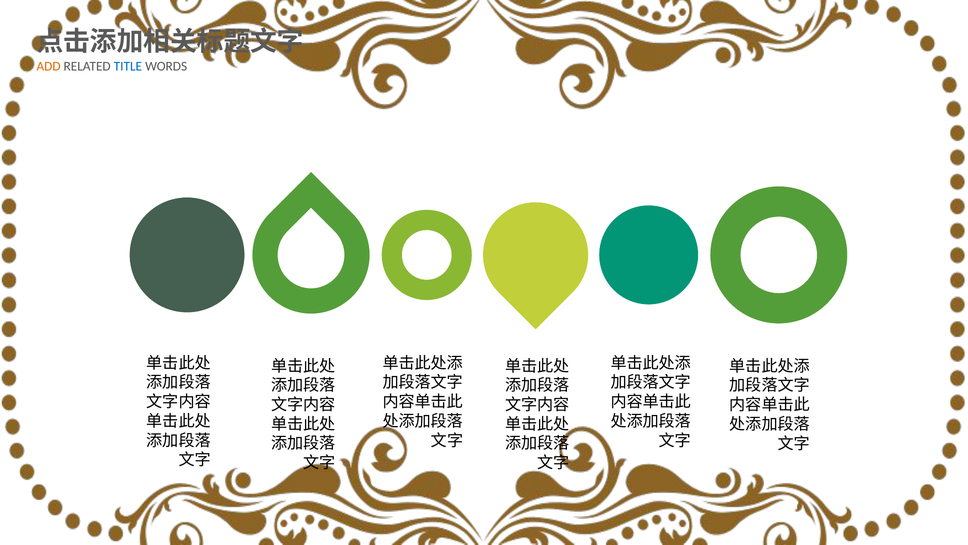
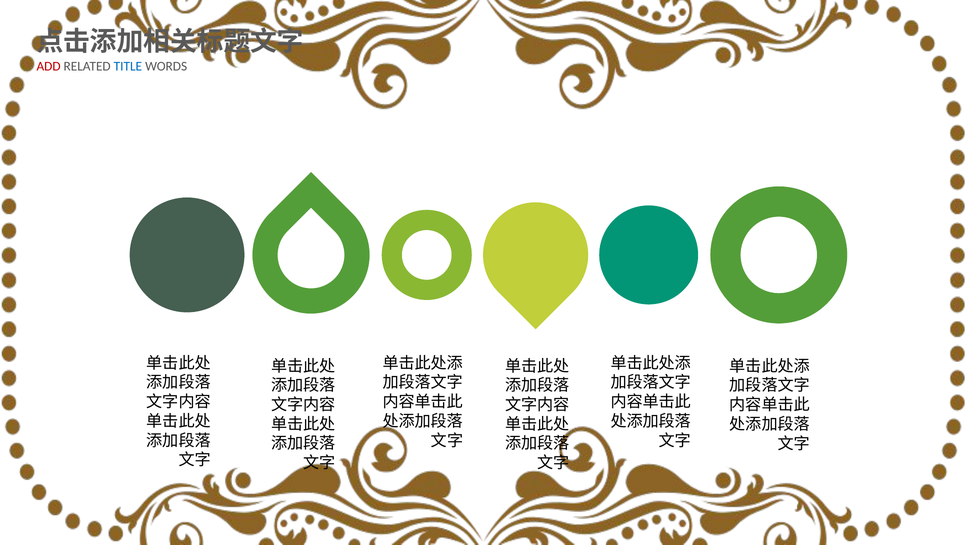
ADD colour: orange -> red (49, 66)
